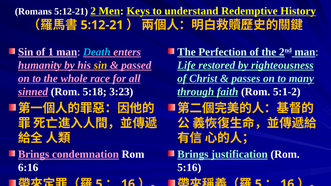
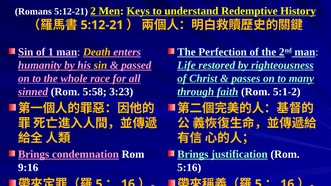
Death colour: light blue -> yellow (97, 52)
5:18: 5:18 -> 5:58 (95, 92)
6:16: 6:16 -> 9:16 (28, 168)
